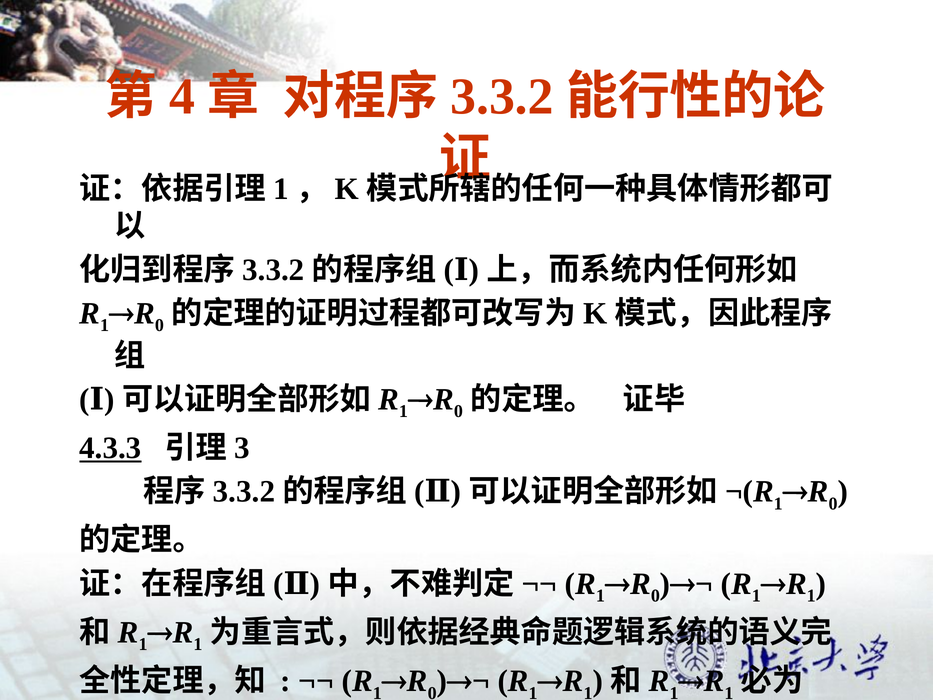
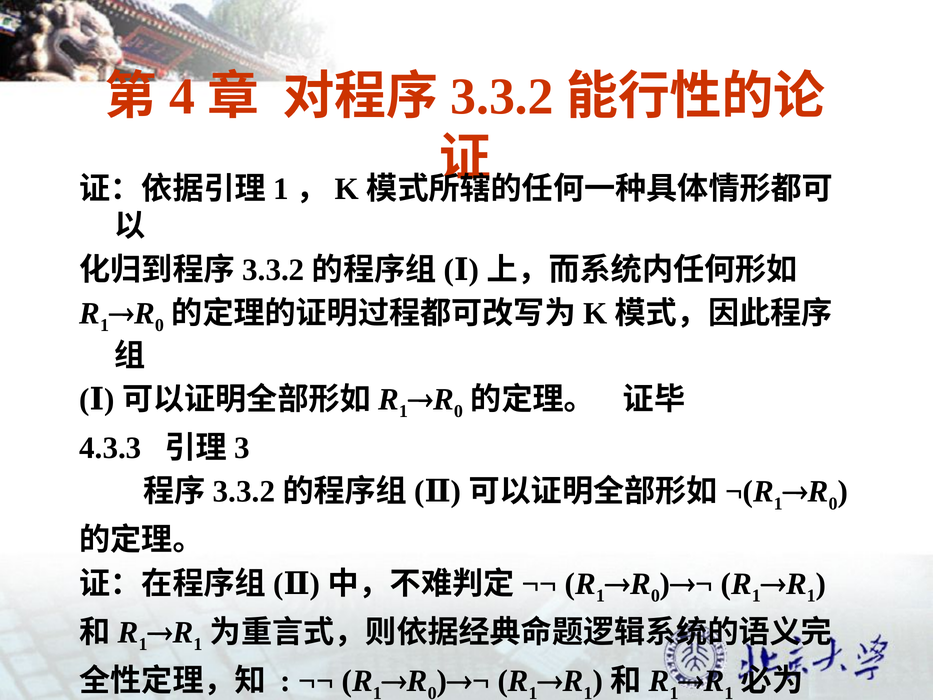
4.3.3 underline: present -> none (110, 448)
